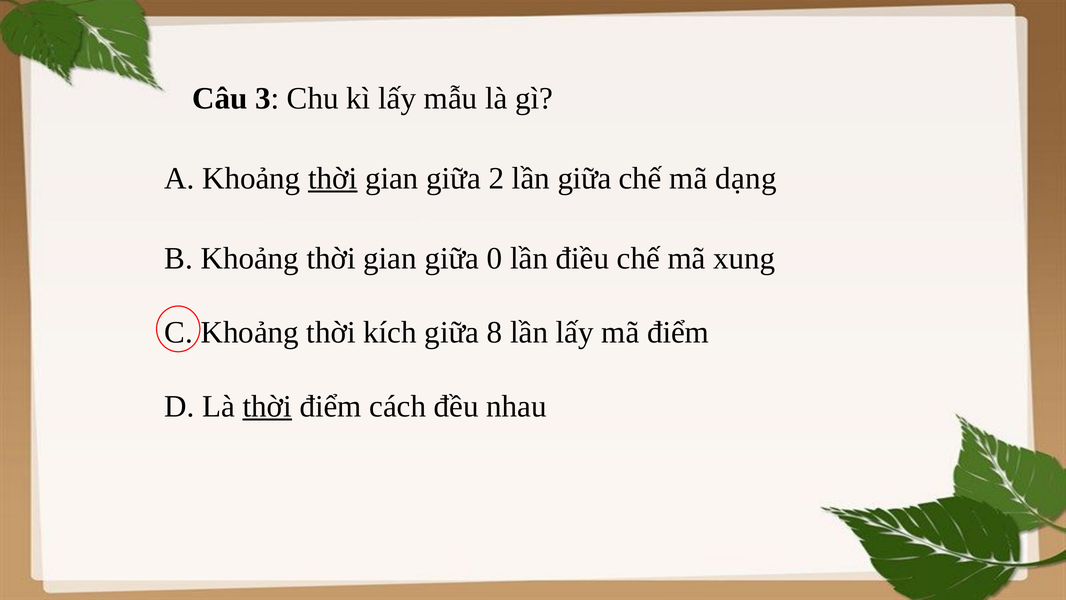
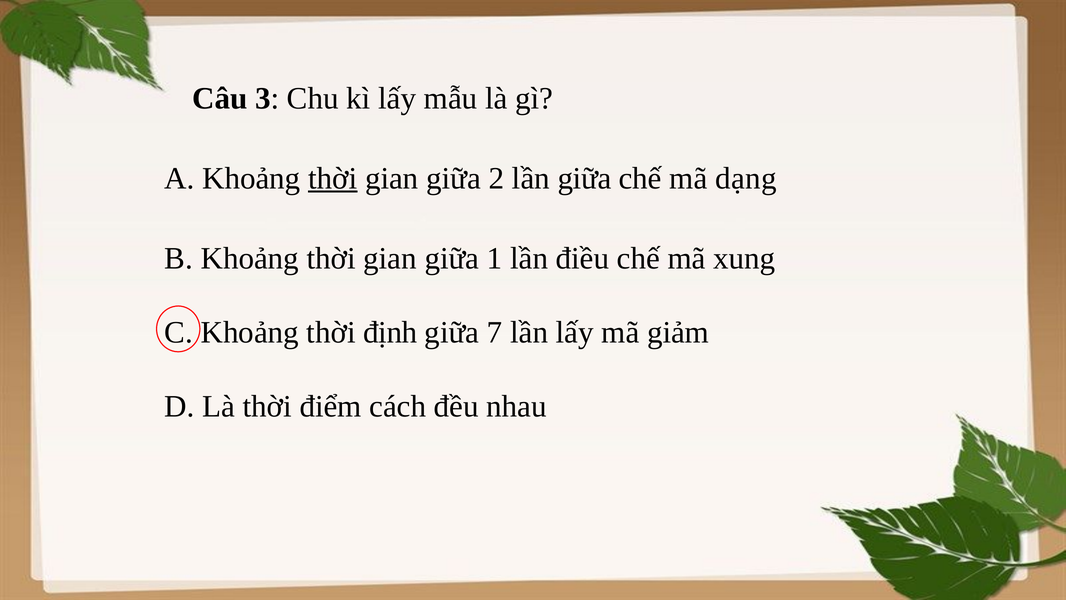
0: 0 -> 1 (495, 258)
kích: kích -> định (390, 332)
8: 8 -> 7 (495, 332)
mã điểm: điểm -> giảm (678, 332)
thời underline: present -> none (267, 406)
